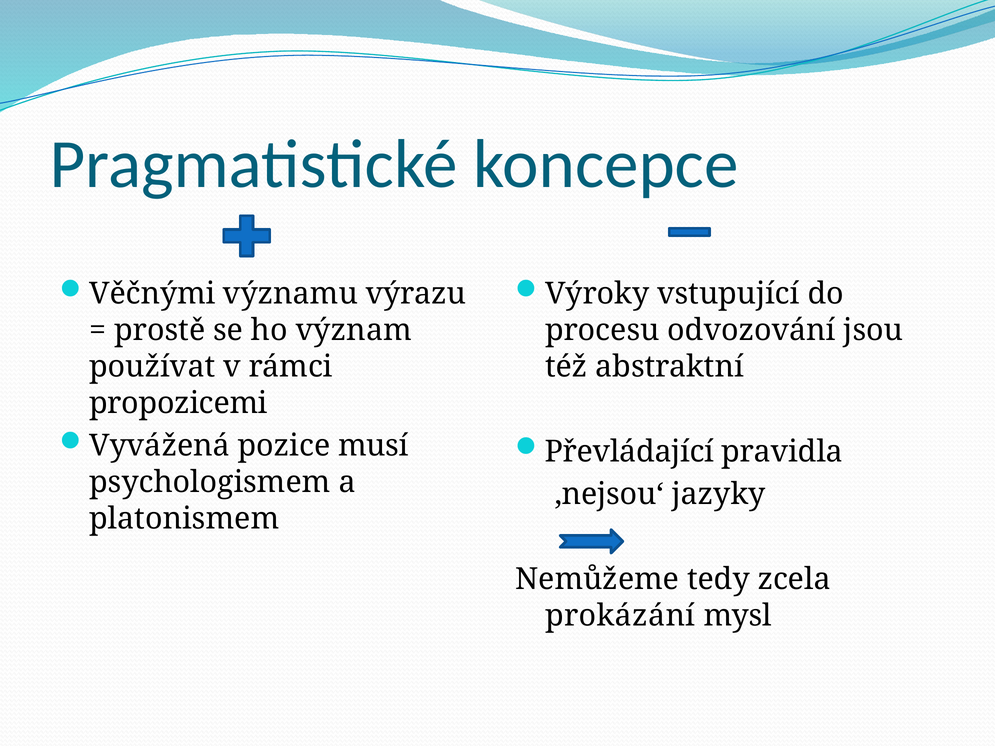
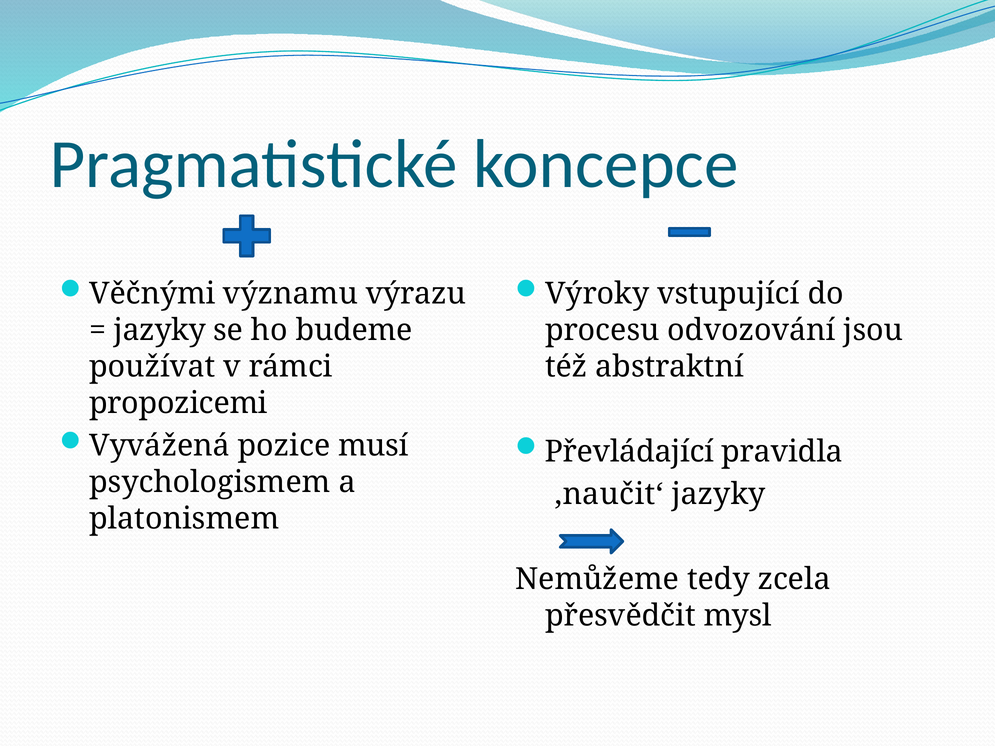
prostě: prostě -> jazyky (160, 330)
význam: význam -> budeme (354, 330)
,nejsou‘: ,nejsou‘ -> ,naučit‘ (609, 494)
prokázání: prokázání -> přesvědčit (620, 616)
